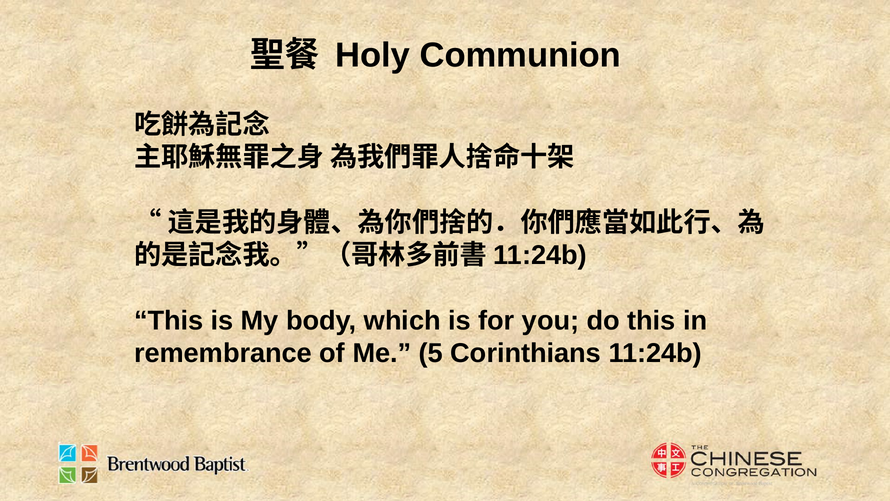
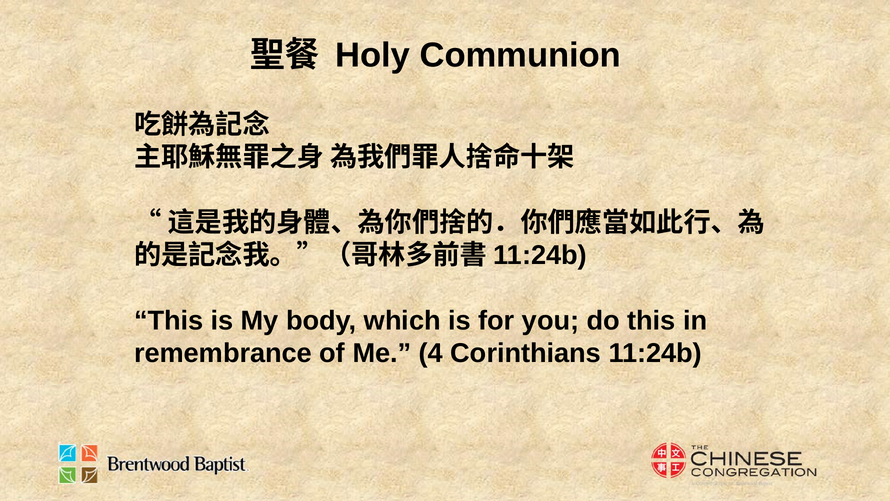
5: 5 -> 4 (431, 353)
